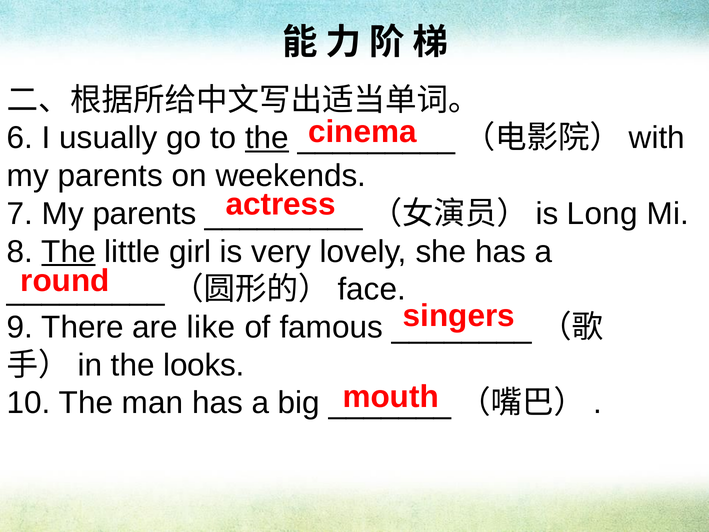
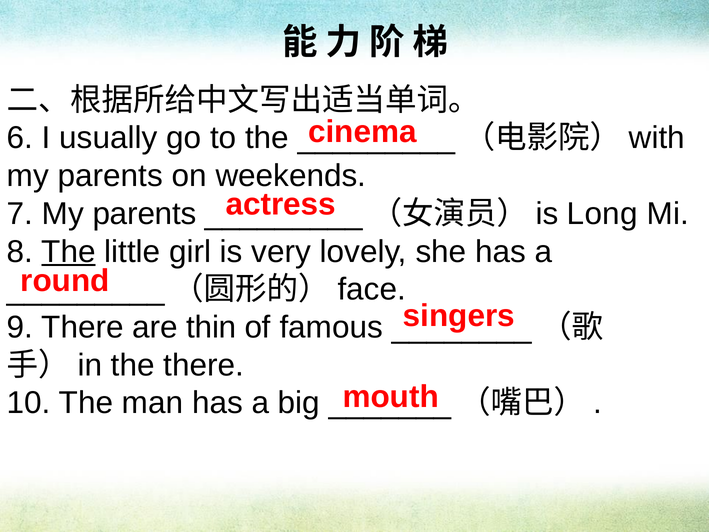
the underline: present -> none (267, 138)
like: like -> thin (211, 327)
the looks: looks -> there (204, 365)
